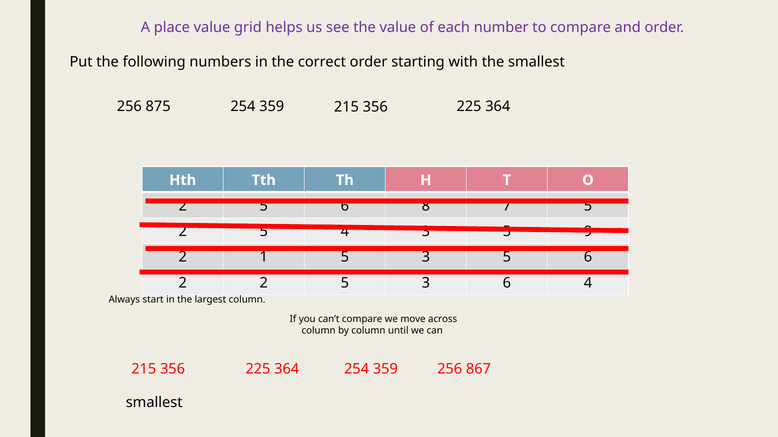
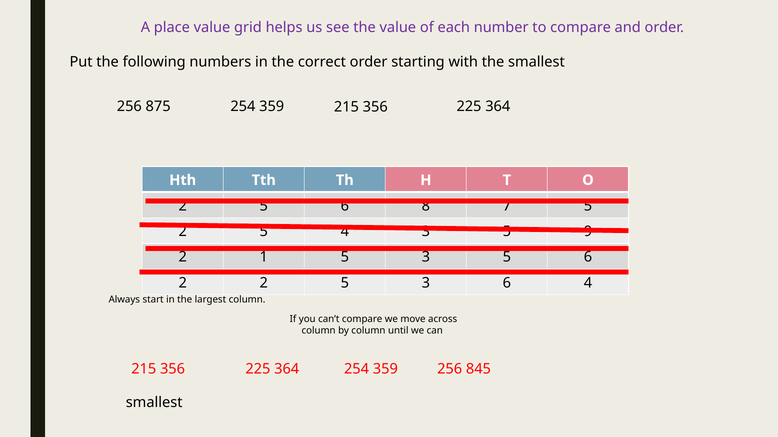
867: 867 -> 845 (478, 370)
